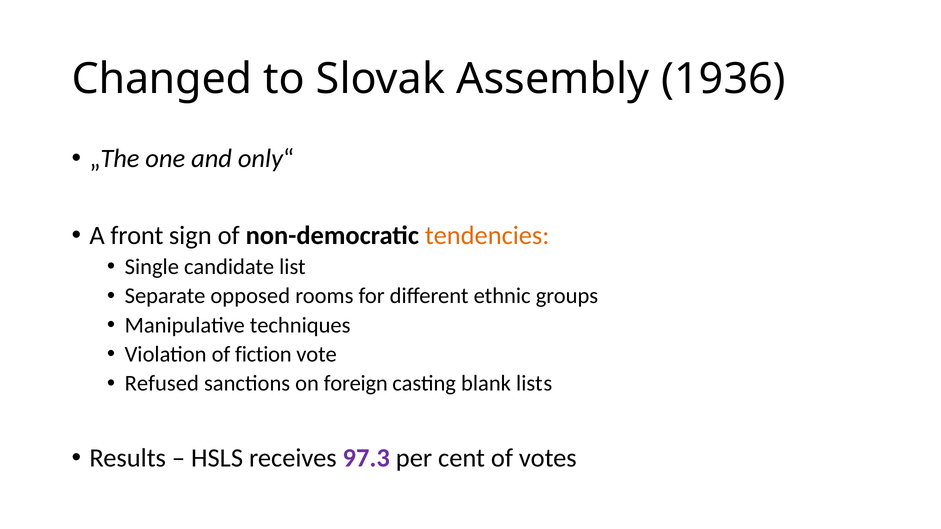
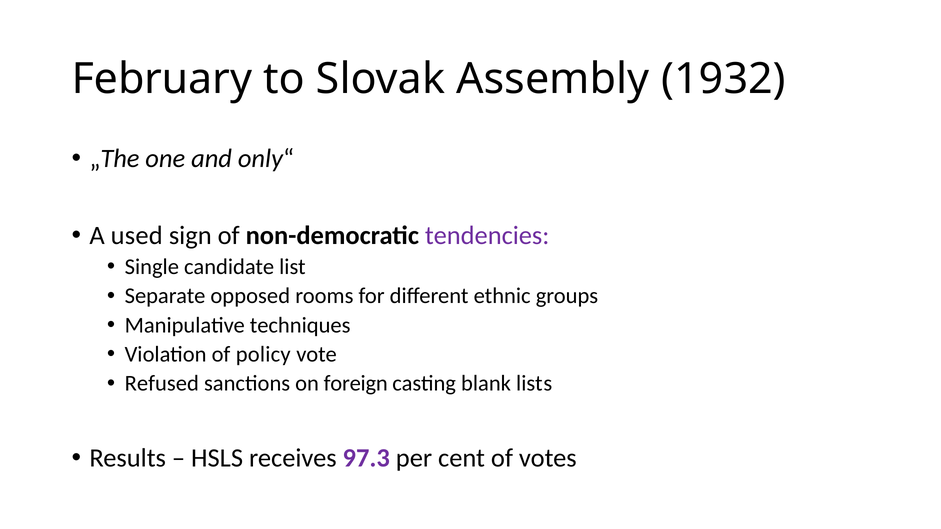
Changed: Changed -> February (162, 79)
1936: 1936 -> 1932 (724, 79)
front: front -> used (137, 235)
tendencies colour: orange -> purple (487, 235)
fiction: fiction -> policy (263, 354)
